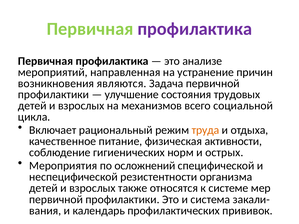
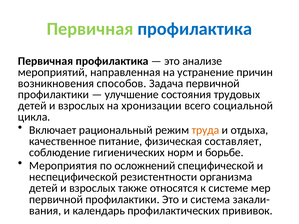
профилактика colour: purple -> blue (195, 29)
являются: являются -> способов (122, 83)
механизмов: механизмов -> хронизации (151, 106)
активности: активности -> составляет (233, 141)
острых: острых -> борьбе (224, 153)
